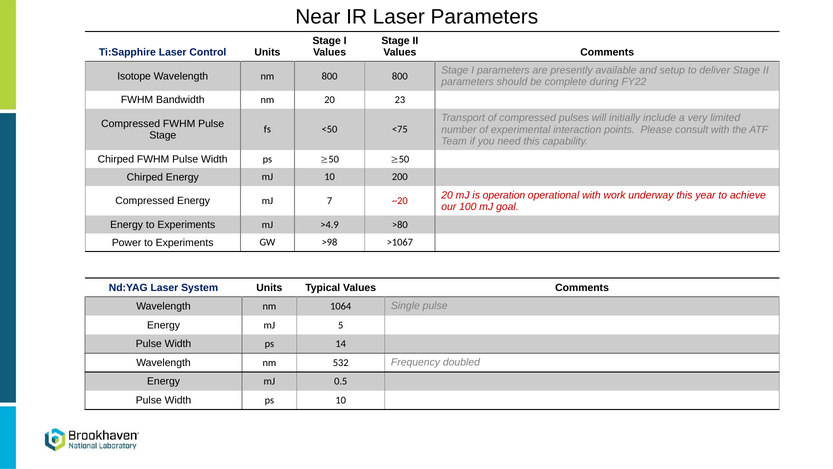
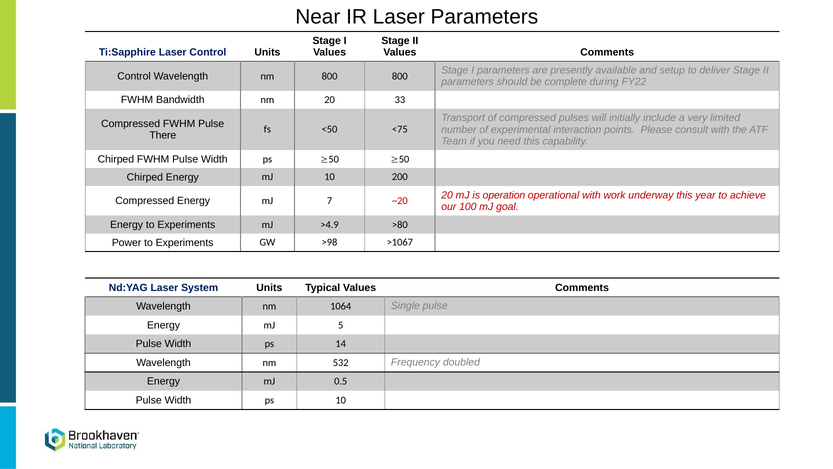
Isotope: Isotope -> Control (134, 76)
23: 23 -> 33 (400, 100)
Stage: Stage -> There (163, 135)
